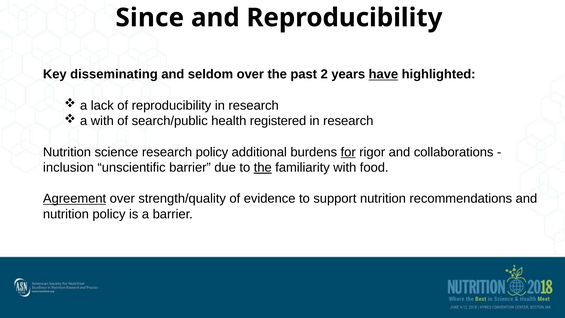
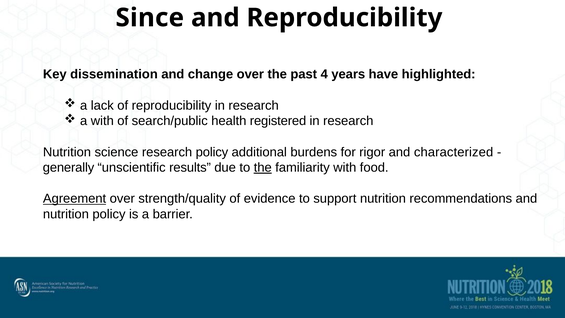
disseminating: disseminating -> dissemination (114, 74)
seldom: seldom -> change (210, 74)
2: 2 -> 4 (324, 74)
have underline: present -> none (383, 74)
for underline: present -> none (348, 152)
collaborations: collaborations -> characterized (454, 152)
inclusion: inclusion -> generally (69, 168)
unscientific barrier: barrier -> results (190, 168)
